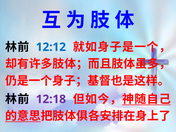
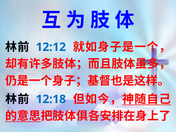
12:18 colour: purple -> blue (51, 99)
